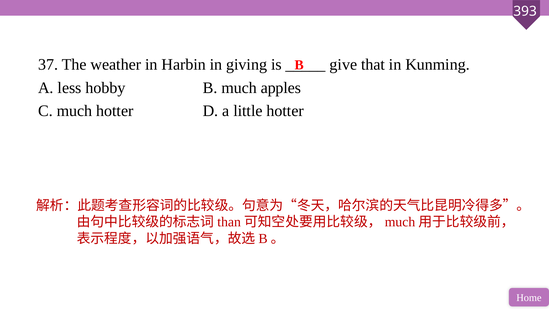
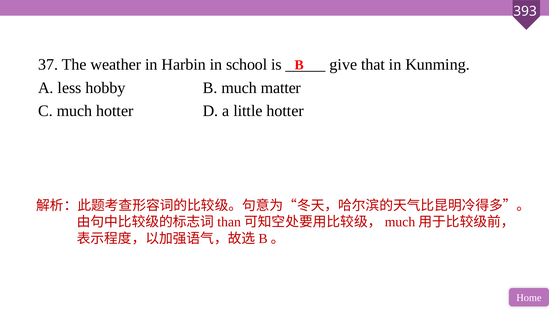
giving: giving -> school (247, 65)
apples: apples -> matter (281, 88)
